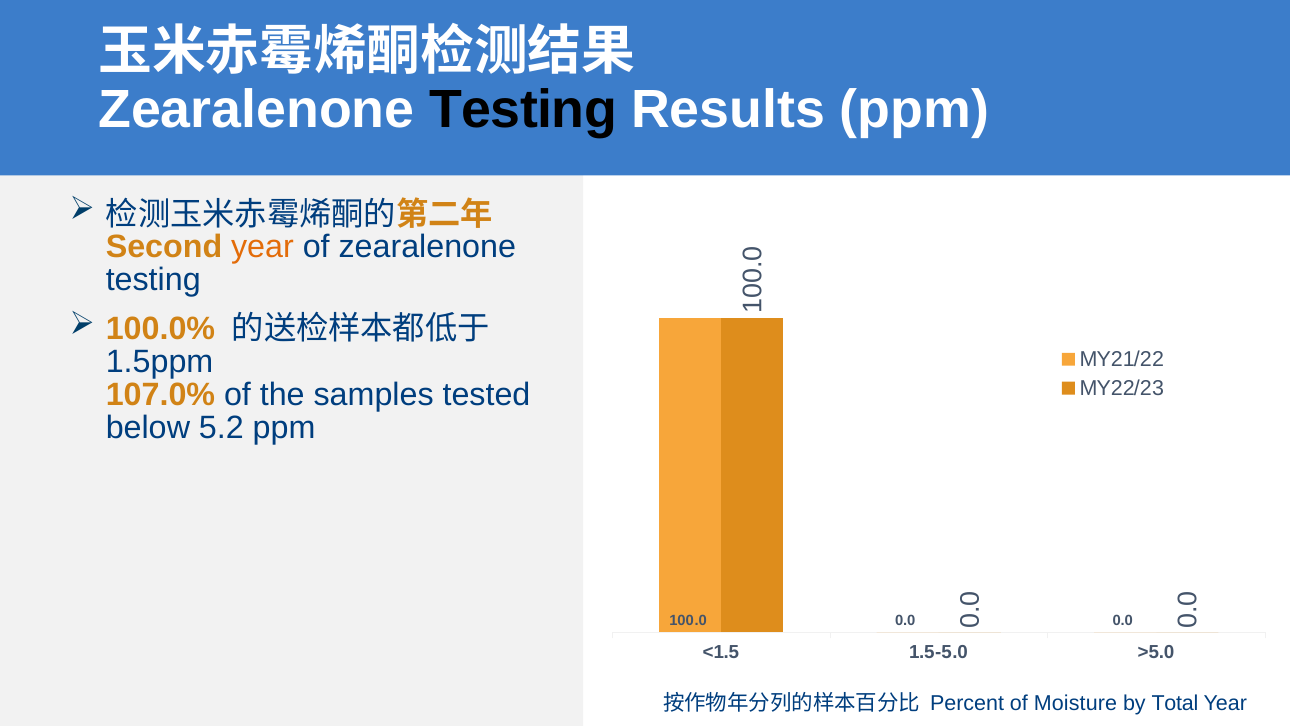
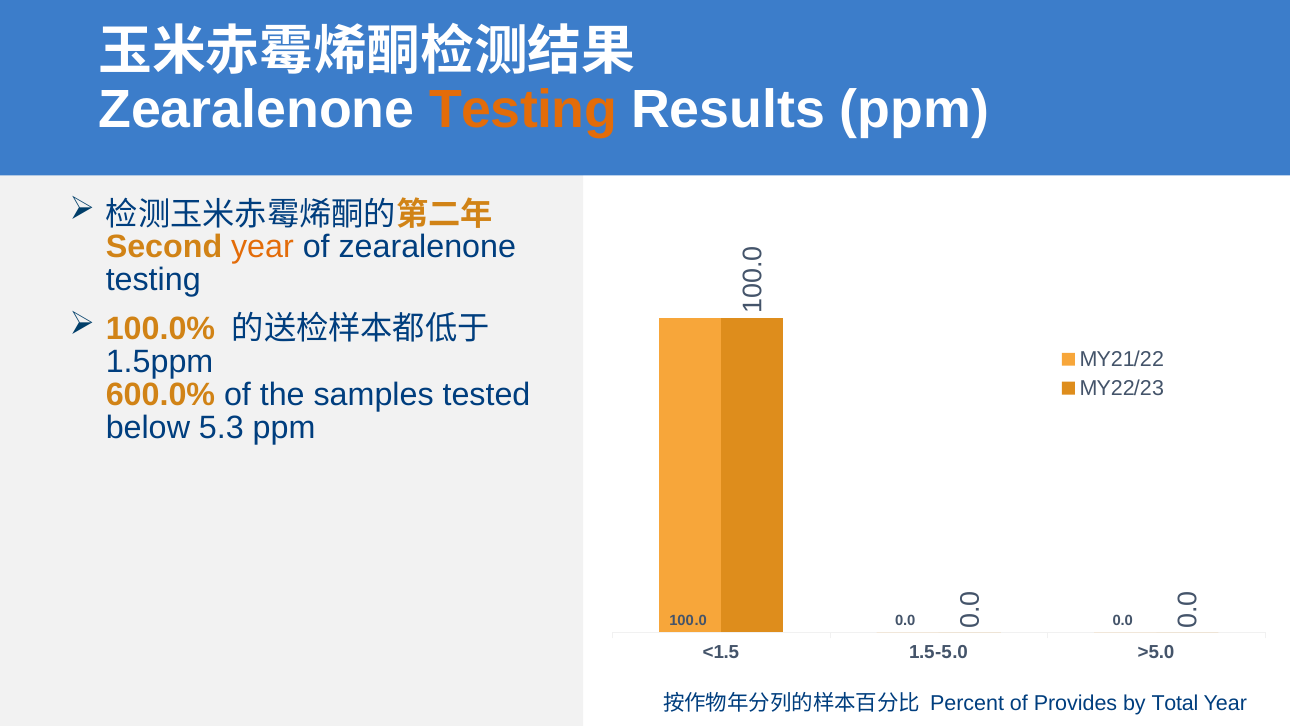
Testing colour: black -> orange (523, 110)
107.0%: 107.0% -> 600.0% (160, 395)
5.2: 5.2 -> 5.3 (221, 428)
Moisture: Moisture -> Provides (1075, 703)
